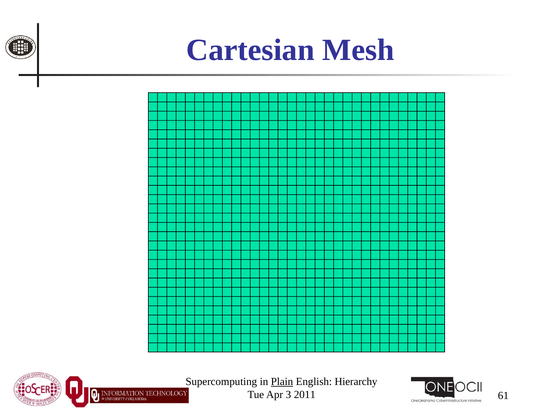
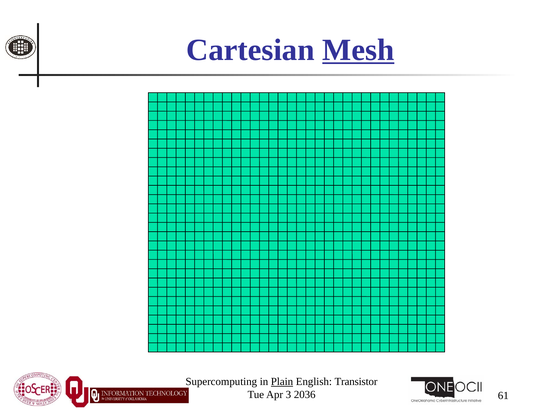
Mesh underline: none -> present (358, 50)
Hierarchy: Hierarchy -> Transistor (356, 382)
2011: 2011 -> 2036 (305, 395)
